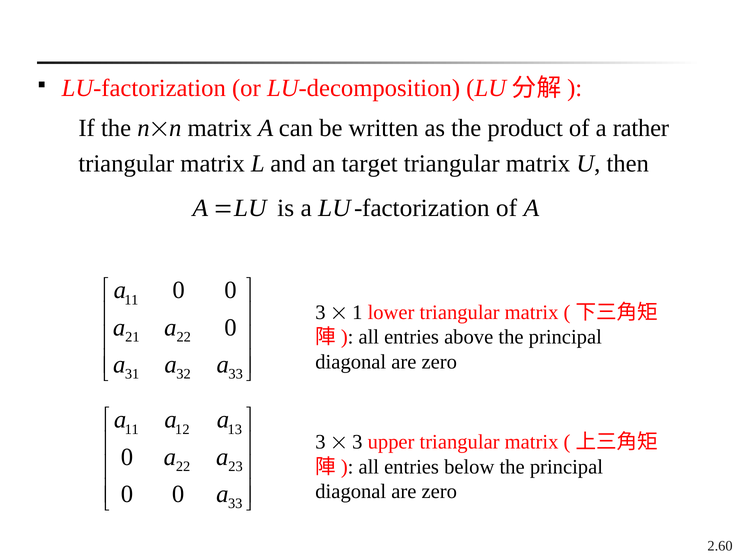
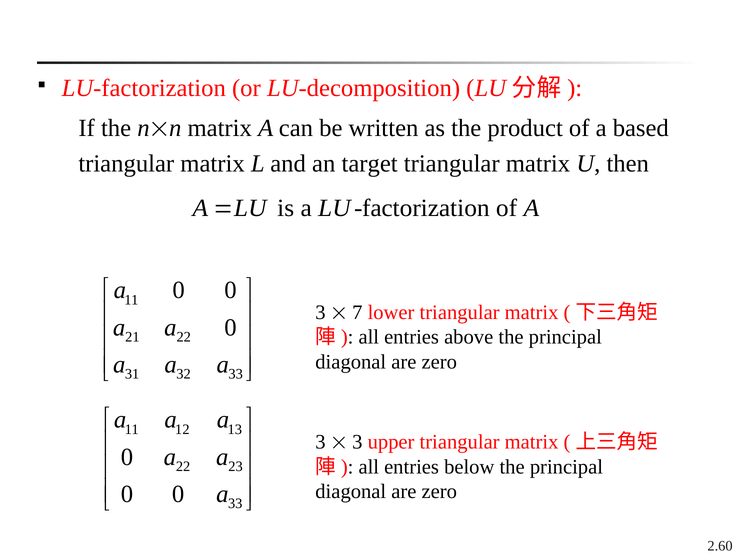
rather: rather -> based (641, 128)
1: 1 -> 7 (357, 312)
